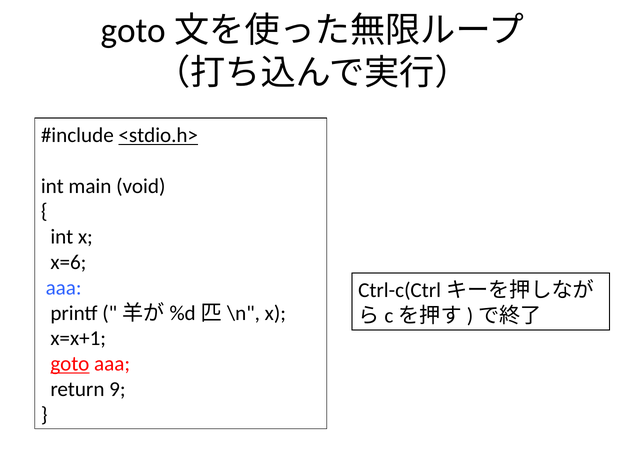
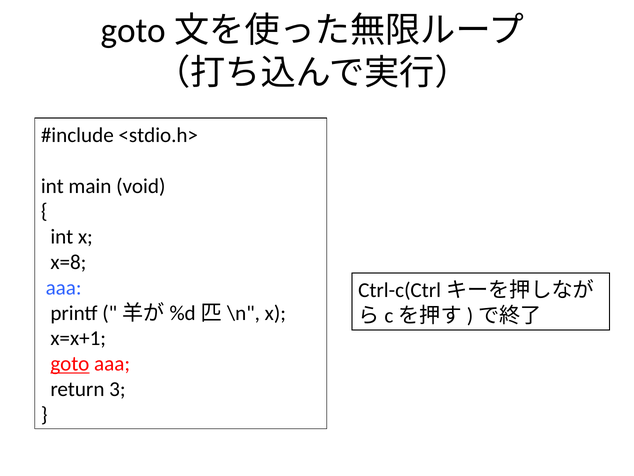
<stdio.h> underline: present -> none (158, 135)
x=6: x=6 -> x=8 (68, 262)
9: 9 -> 3 (117, 389)
